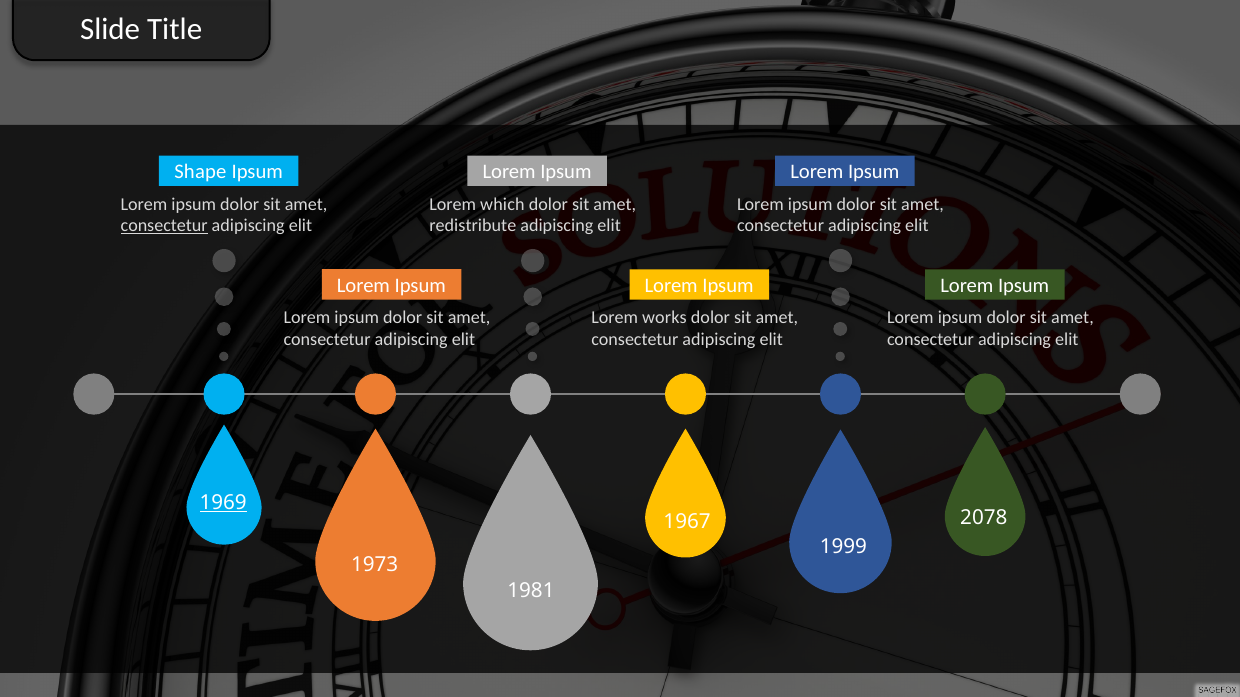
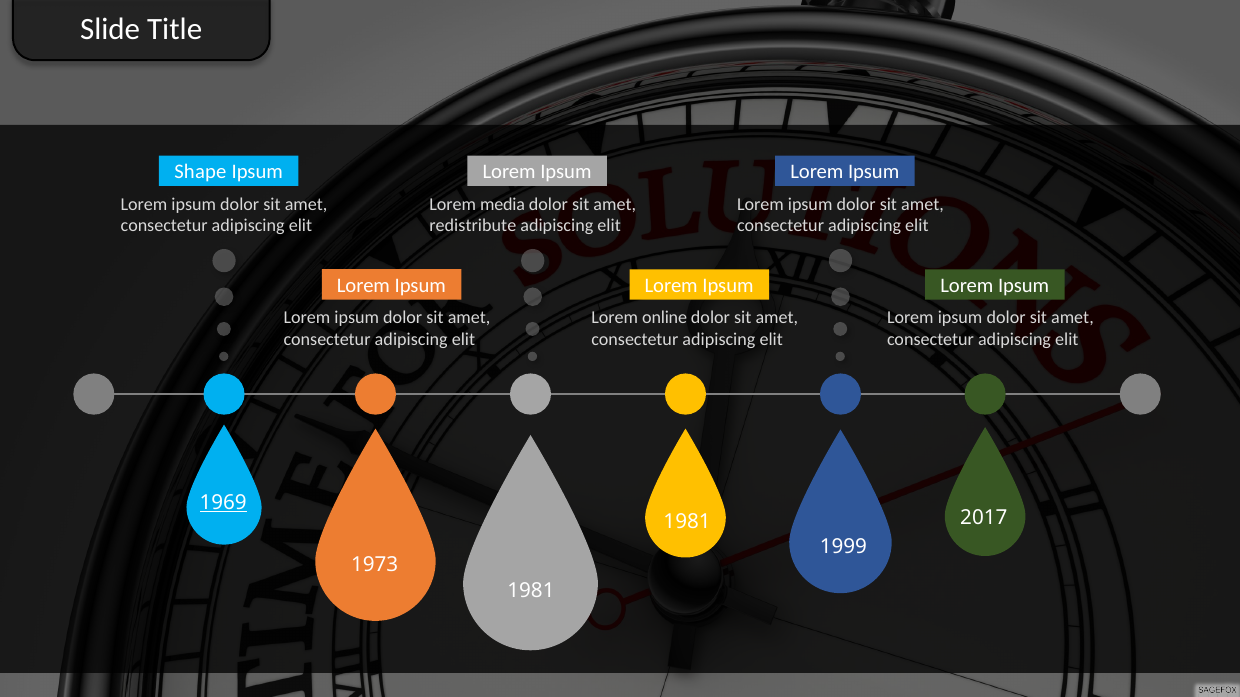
which: which -> media (503, 204)
consectetur underline: present -> none (164, 226)
works: works -> online (665, 318)
2078: 2078 -> 2017 (984, 518)
1967: 1967 -> 1981 (687, 522)
